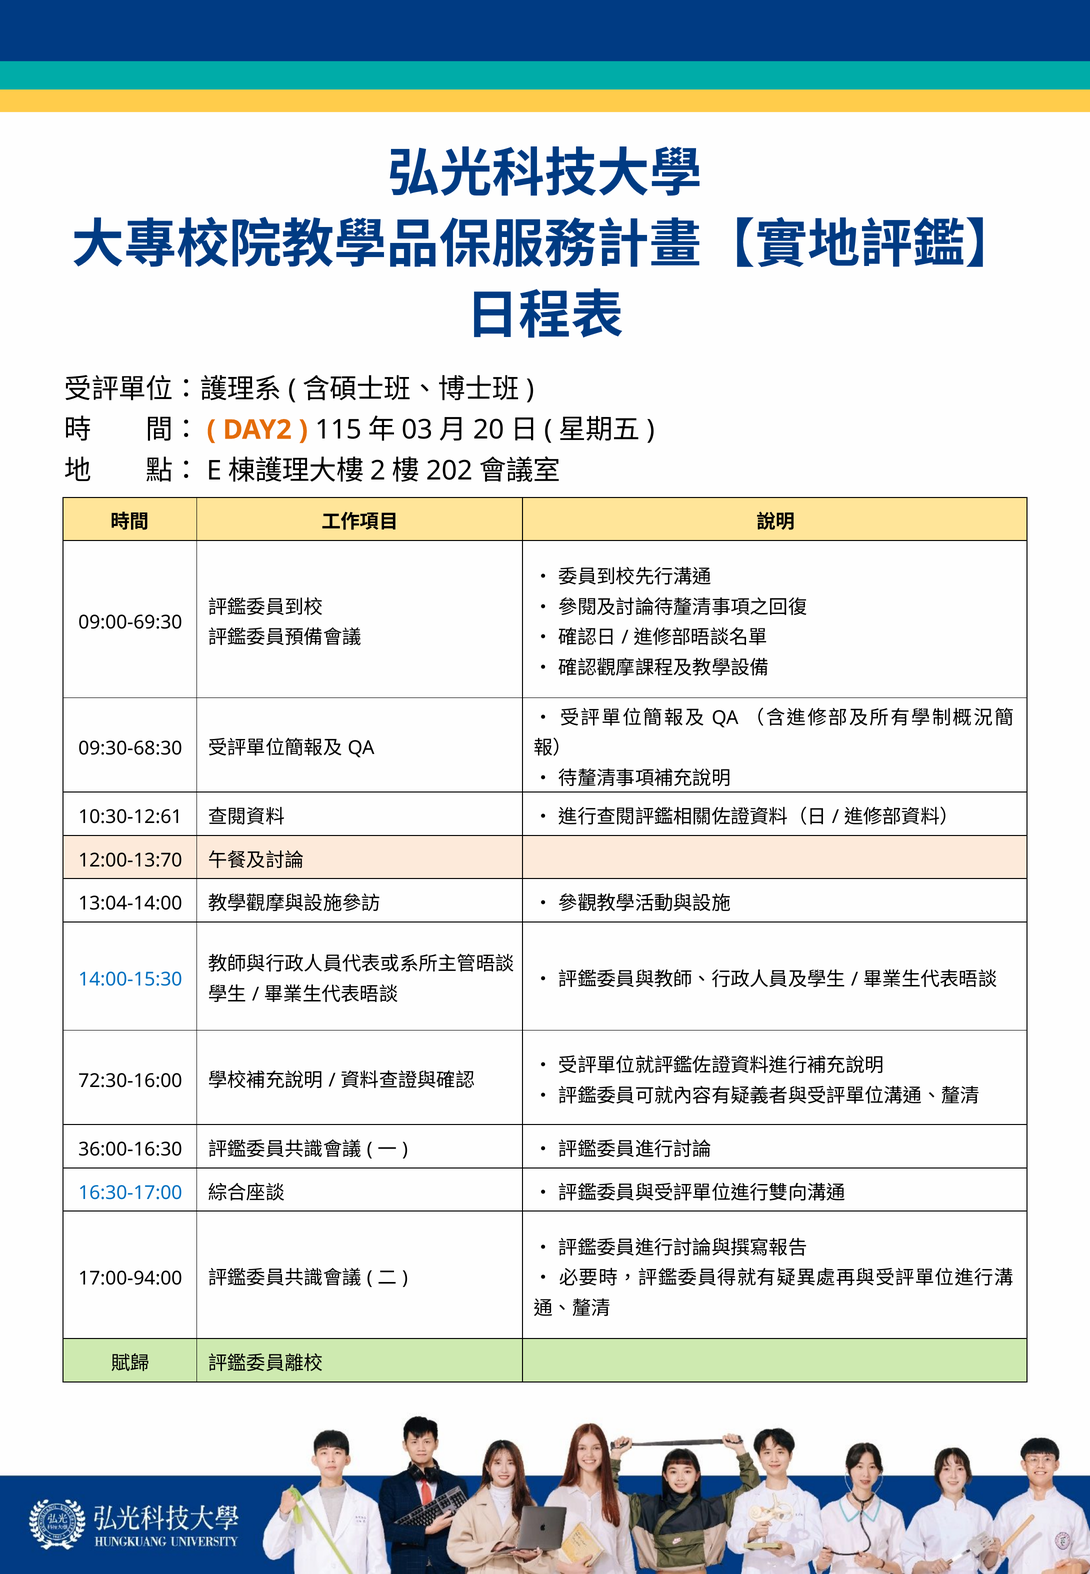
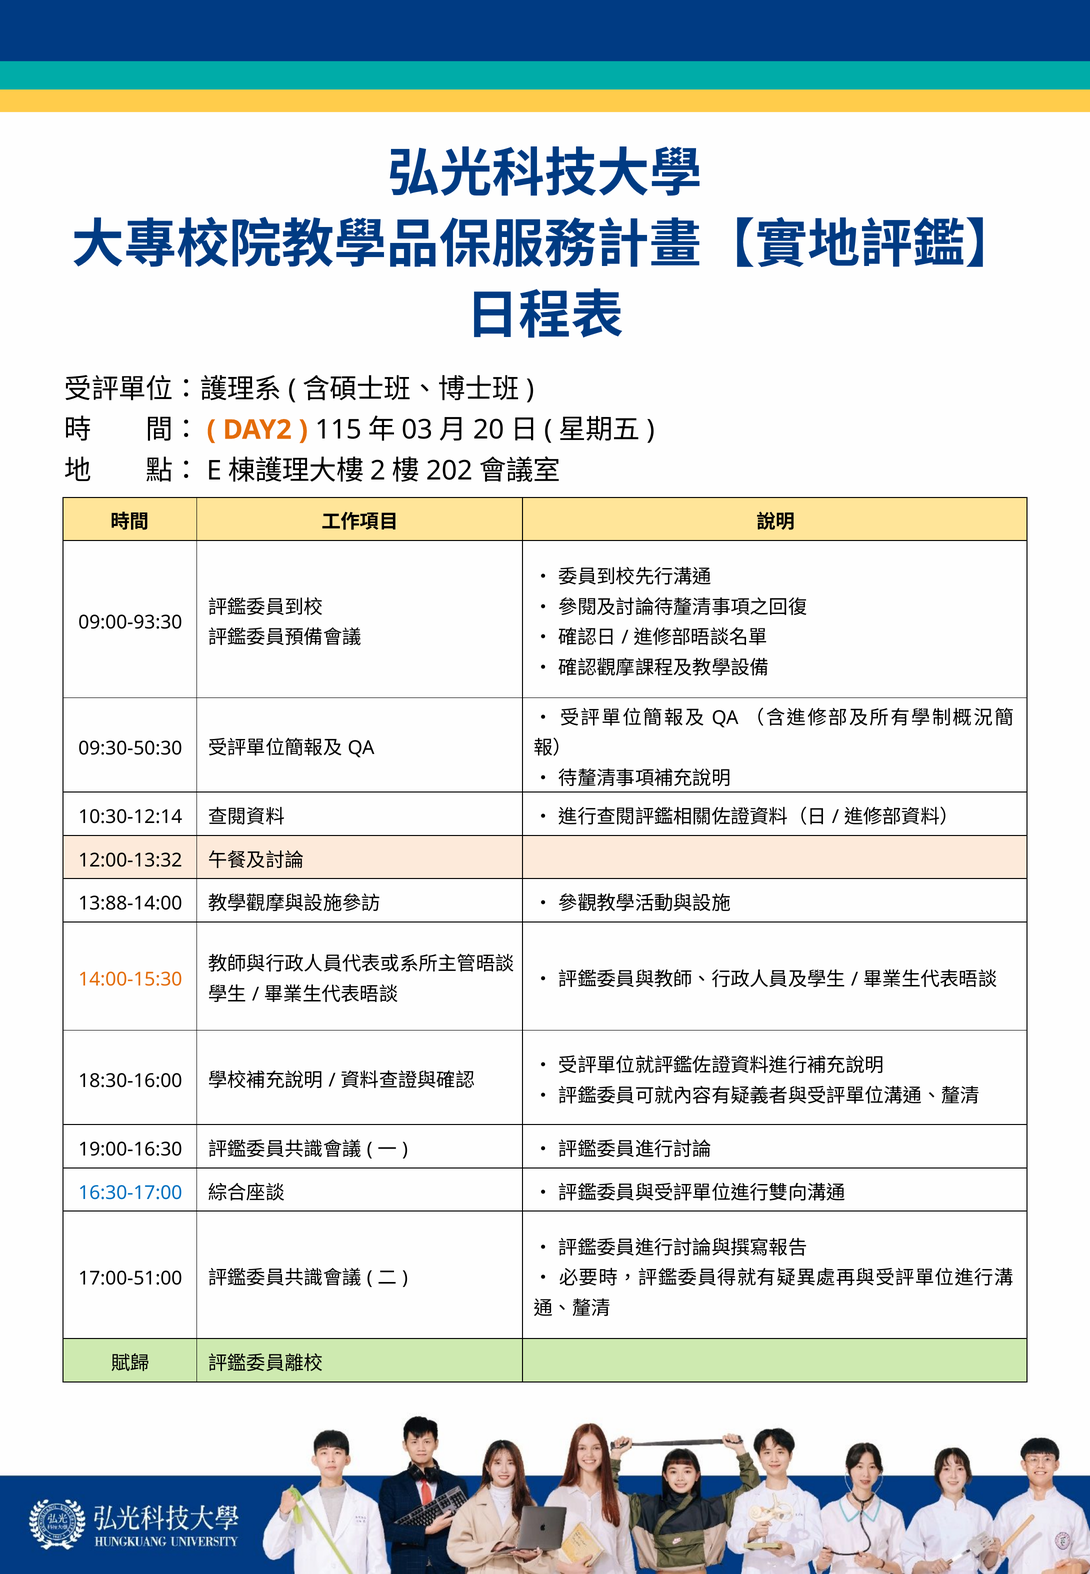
09:00-69:30: 09:00-69:30 -> 09:00-93:30 (130, 623)
09:30-68:30: 09:30-68:30 -> 09:30-50:30 (130, 748)
10:30-12:61: 10:30-12:61 -> 10:30-12:14 (130, 817)
12:00-13:70: 12:00-13:70 -> 12:00-13:32 (130, 861)
13:04-14:00: 13:04-14:00 -> 13:88-14:00 (130, 904)
14:00-15:30 colour: blue -> orange (130, 980)
72:30-16:00: 72:30-16:00 -> 18:30-16:00 (130, 1081)
36:00-16:30: 36:00-16:30 -> 19:00-16:30 (130, 1150)
17:00-94:00: 17:00-94:00 -> 17:00-51:00 (130, 1279)
